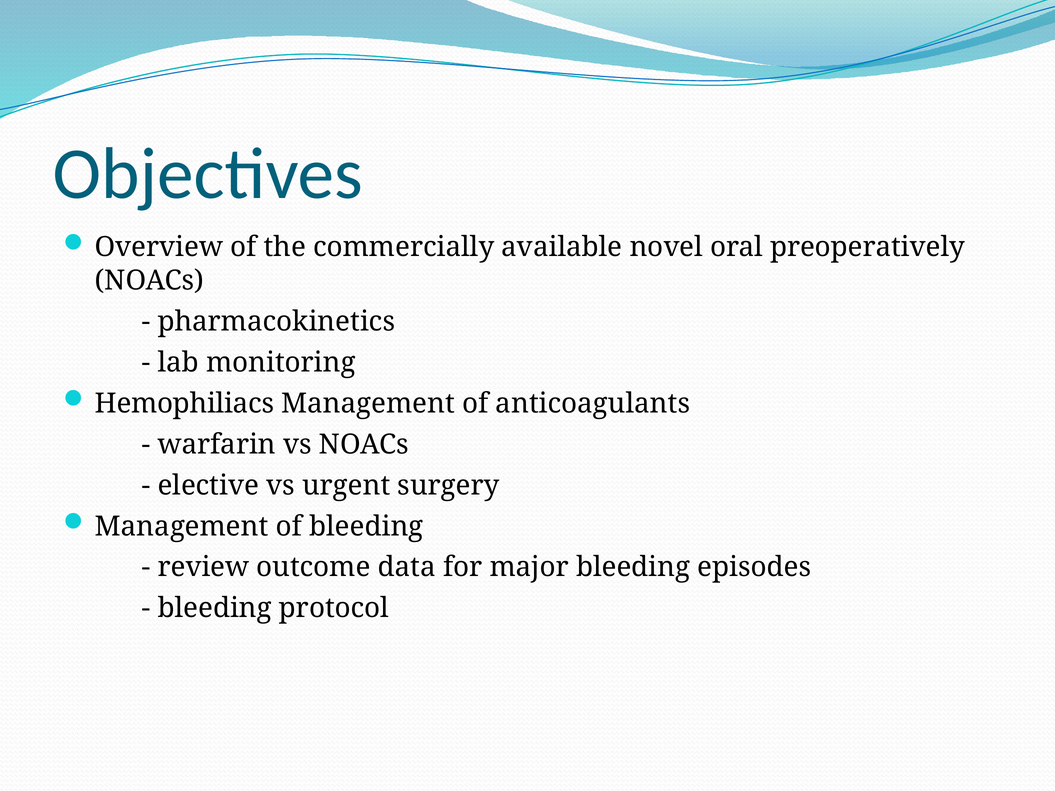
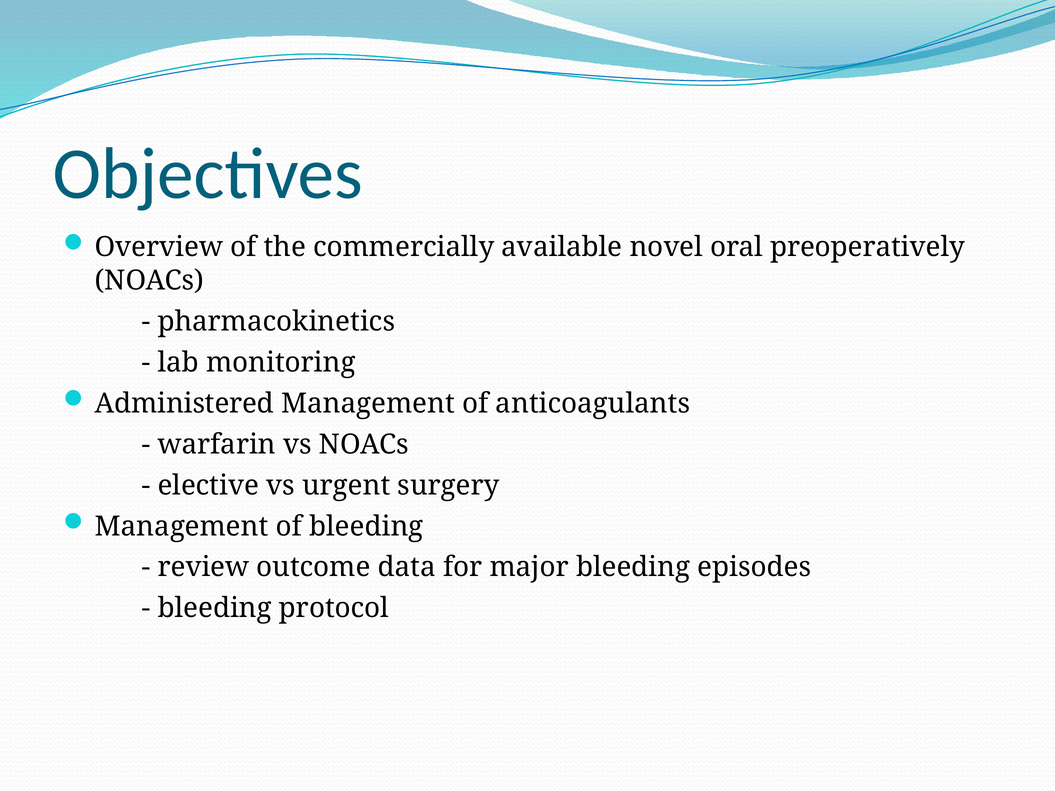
Hemophiliacs: Hemophiliacs -> Administered (184, 404)
